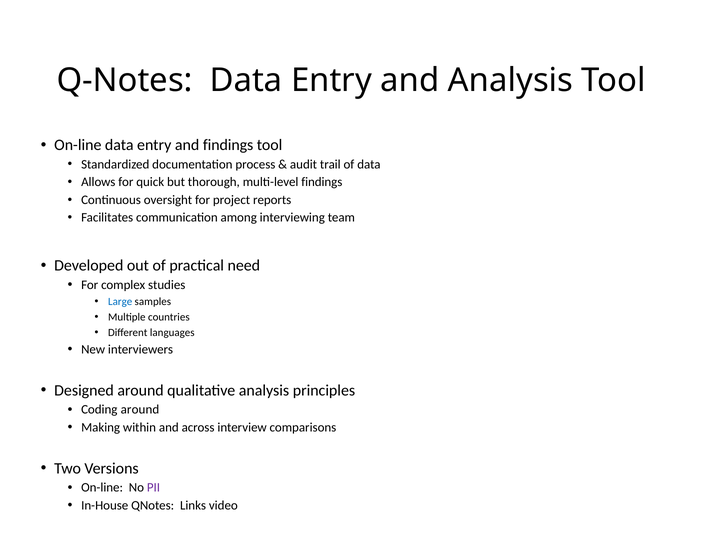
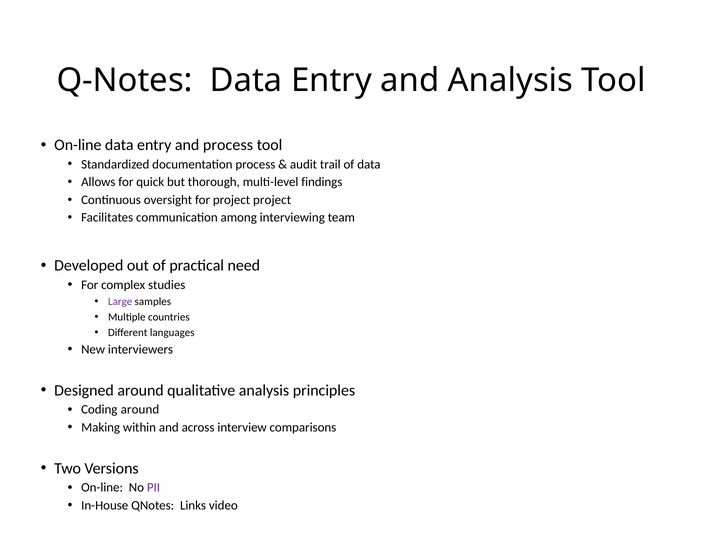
and findings: findings -> process (228, 145)
project reports: reports -> project (272, 200)
Large colour: blue -> purple (120, 301)
